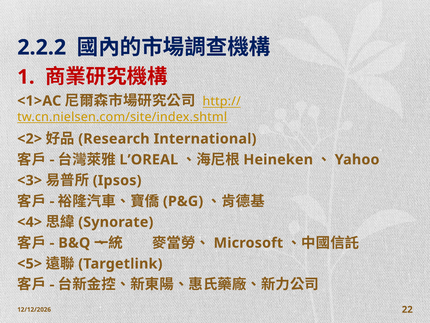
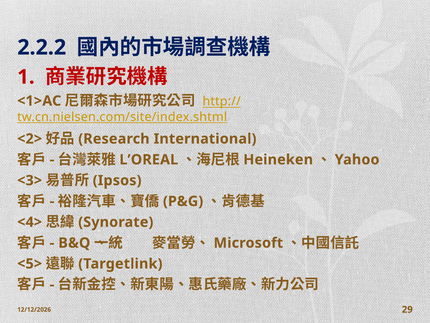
22: 22 -> 29 (407, 309)
